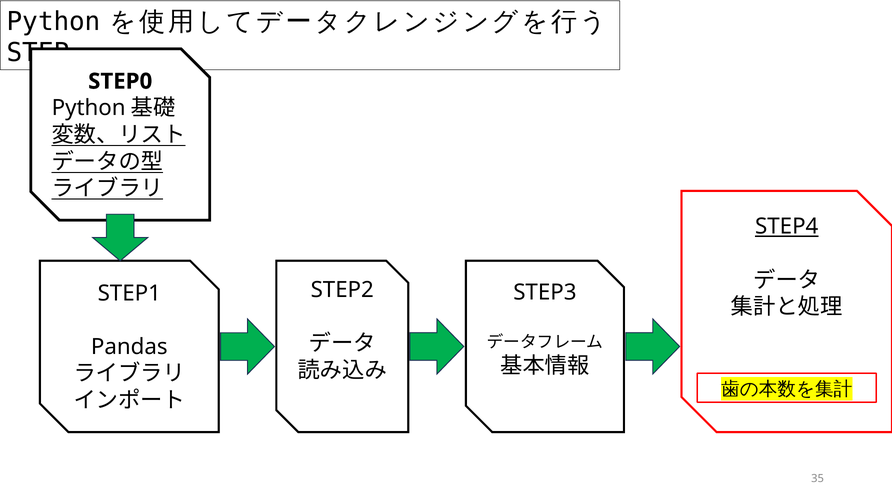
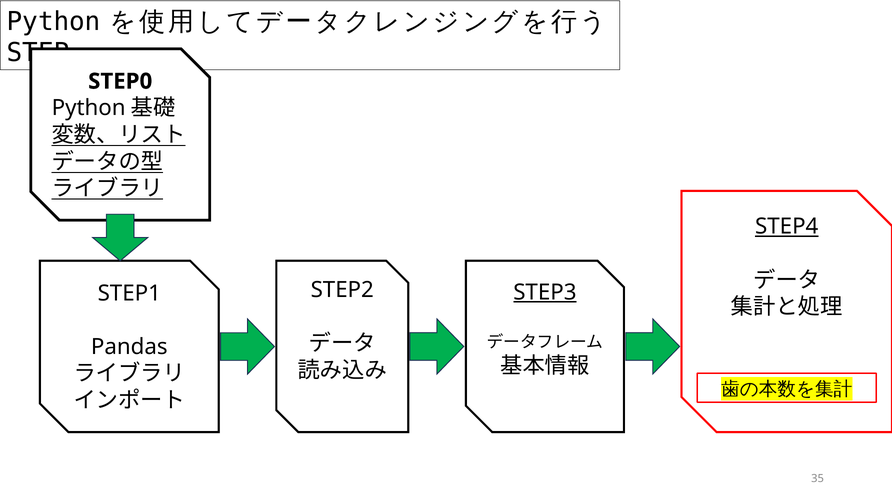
STEP3 underline: none -> present (545, 292)
